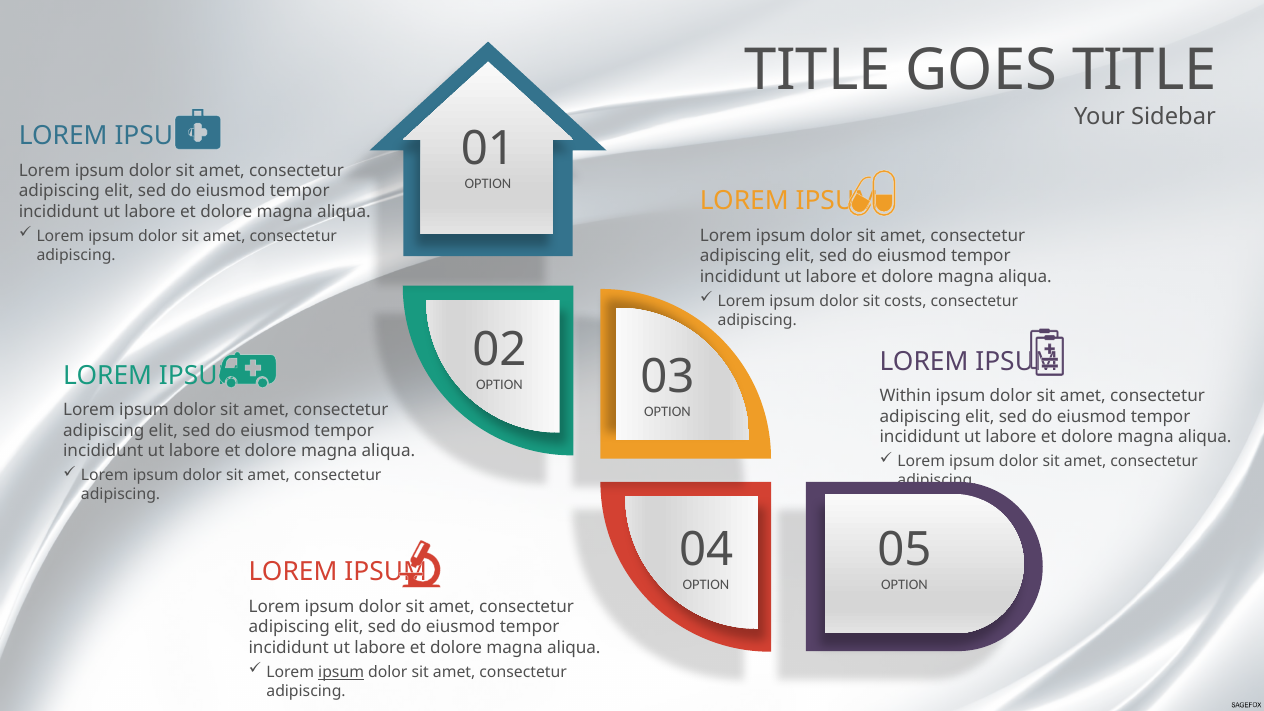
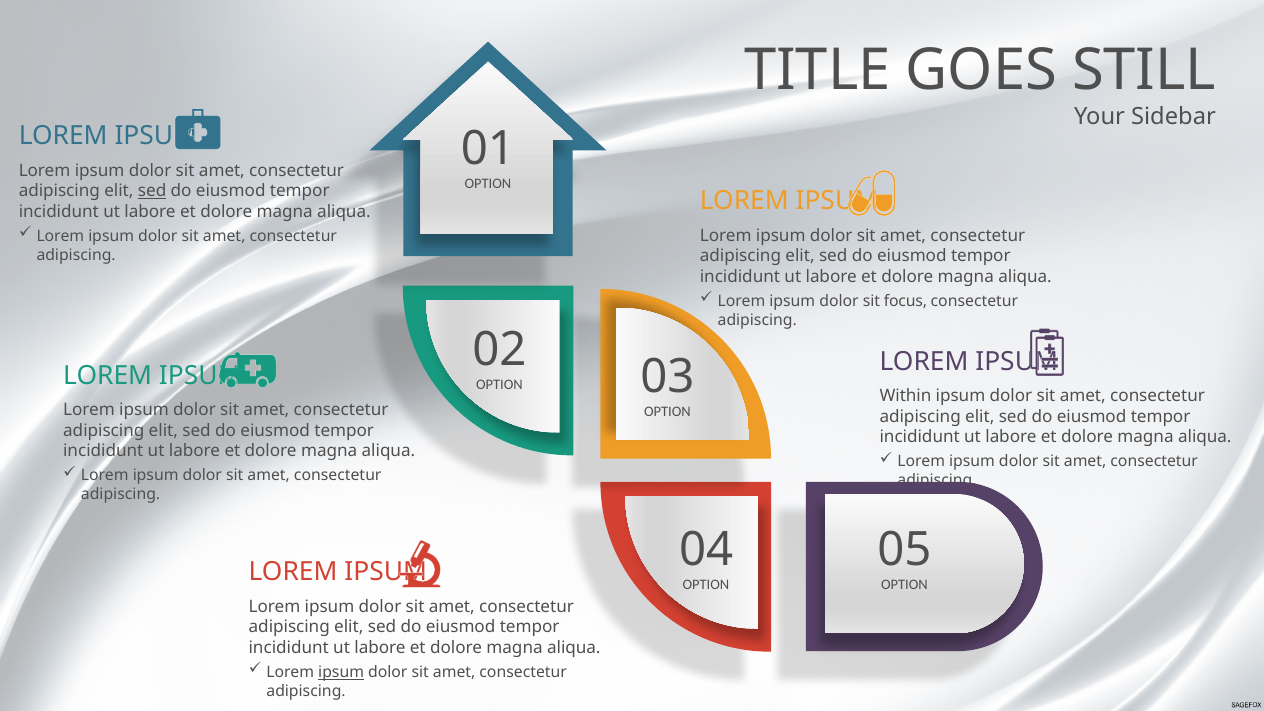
GOES TITLE: TITLE -> STILL (1144, 70)
sed underline: none -> present (152, 191)
costs: costs -> focus (905, 301)
